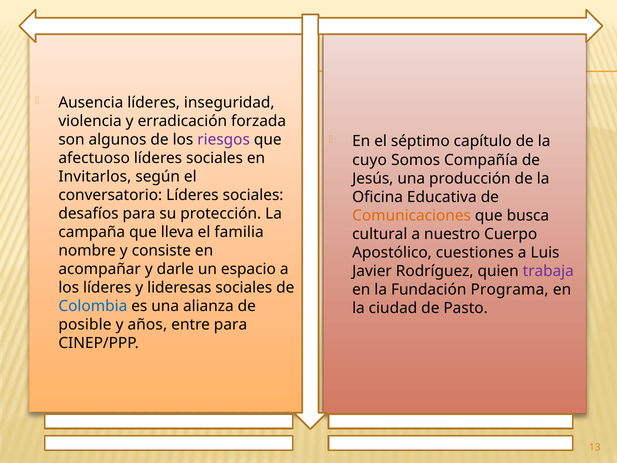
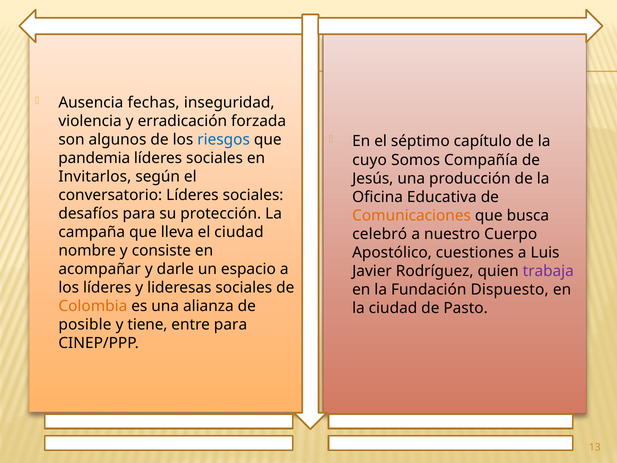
Ausencia líderes: líderes -> fechas (154, 102)
riesgos colour: purple -> blue (224, 139)
afectuoso: afectuoso -> pandemia (94, 158)
el familia: familia -> ciudad (239, 232)
cultural: cultural -> celebró (380, 234)
Programa: Programa -> Dispuesto (510, 289)
Colombia colour: blue -> orange (93, 306)
años: años -> tiene (147, 325)
